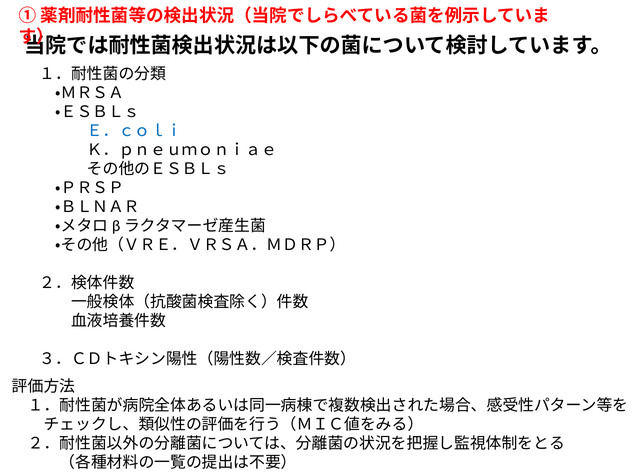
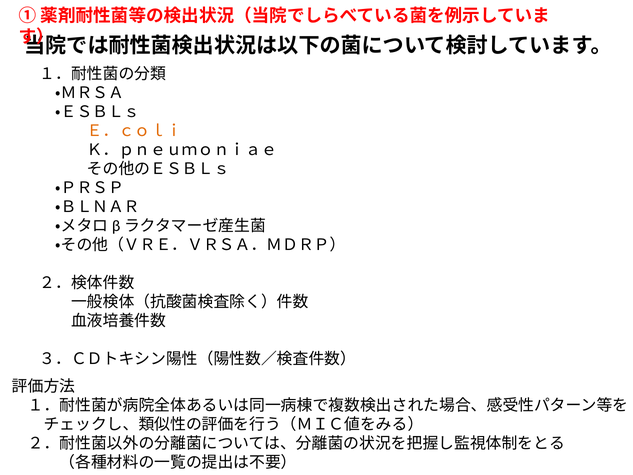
Ｅ．ｃｏｌｉ colour: blue -> orange (134, 131)
